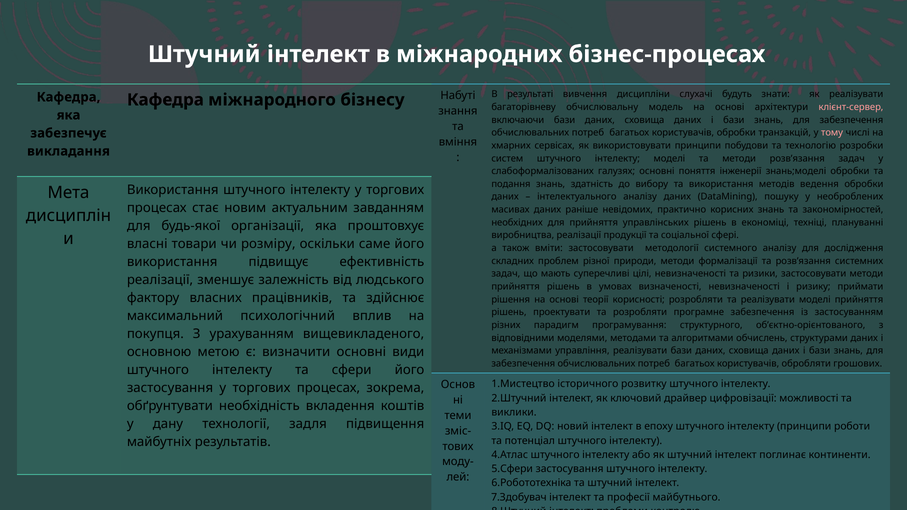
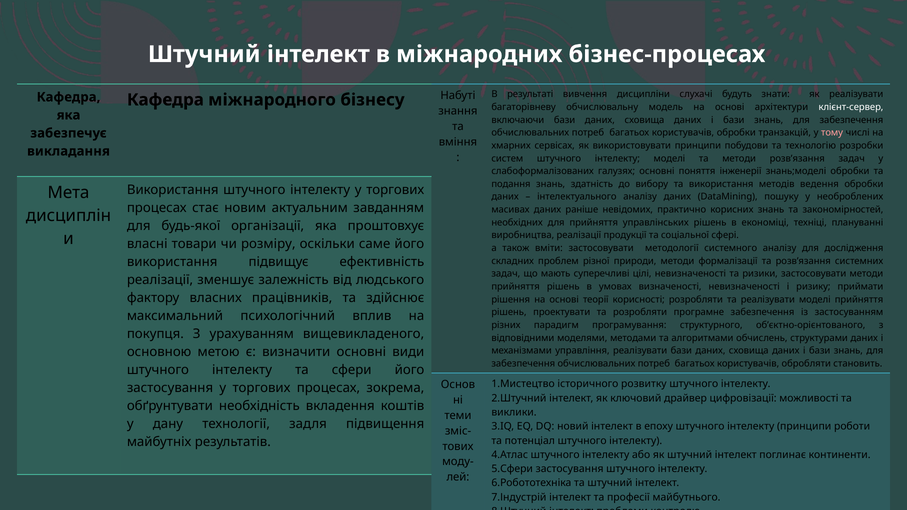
клієнт-сервер colour: pink -> white (851, 107)
грошових: грошових -> становить (858, 364)
7.Здобувач: 7.Здобувач -> 7.Індустрій (519, 497)
